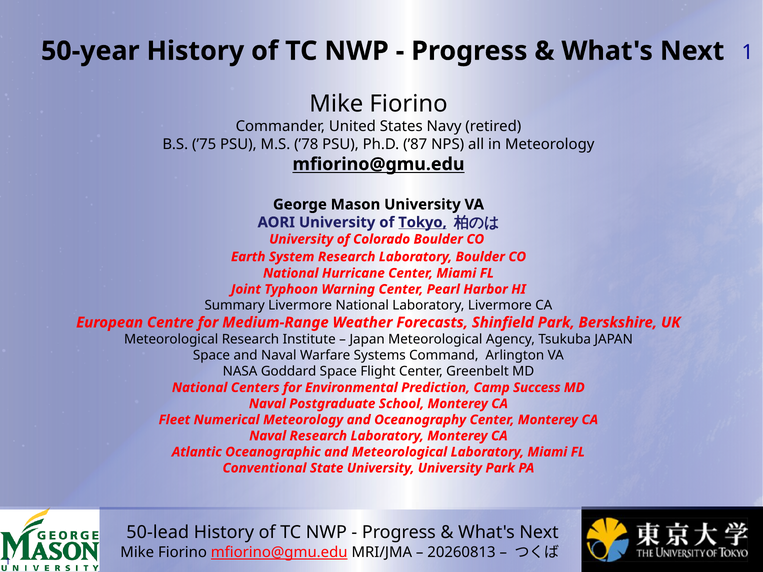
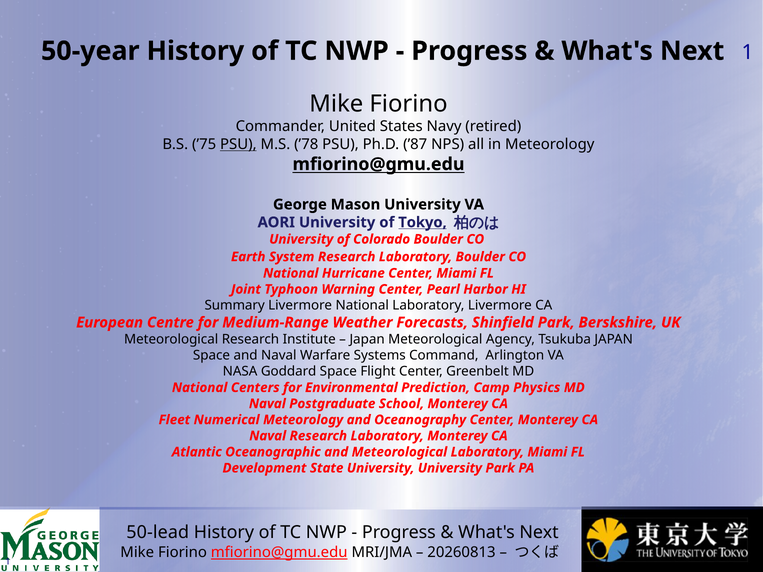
PSU underline: none -> present (238, 144)
Success: Success -> Physics (537, 388)
Conventional: Conventional -> Development (264, 468)
